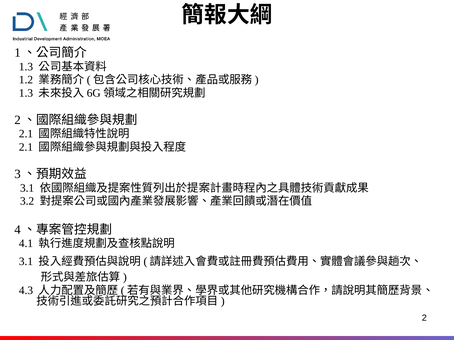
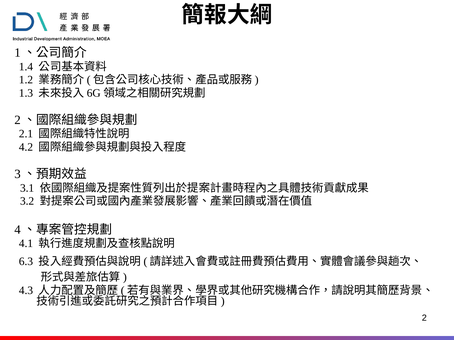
1.3: 1.3 -> 1.4 (26, 67)
2.1: 2.1 -> 4.2 (26, 147)
3.1: 3.1 -> 6.3 (26, 262)
